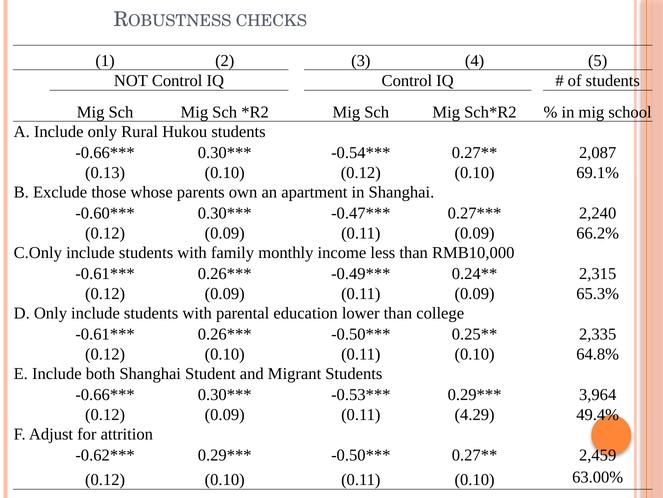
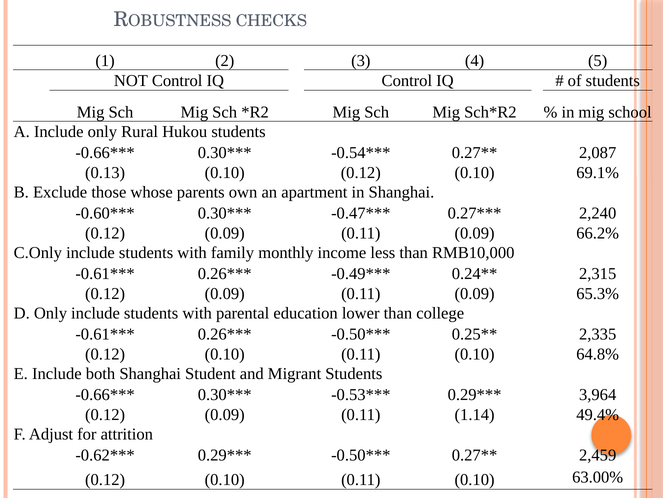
4.29: 4.29 -> 1.14 (475, 414)
